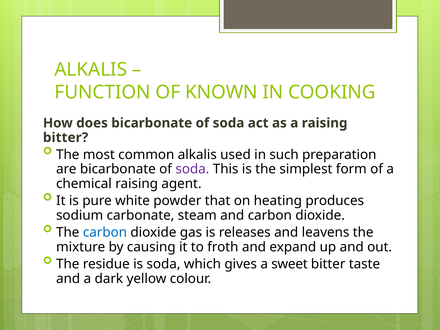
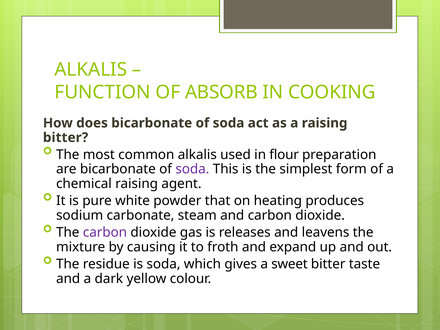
KNOWN: KNOWN -> ABSORB (221, 92)
such: such -> flour (284, 155)
carbon colour: blue -> purple (105, 233)
